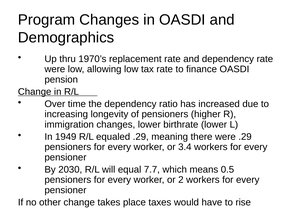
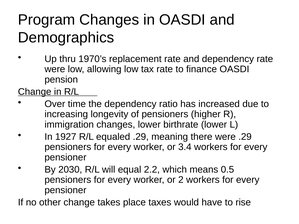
1949: 1949 -> 1927 (66, 137)
7.7: 7.7 -> 2.2 (152, 170)
